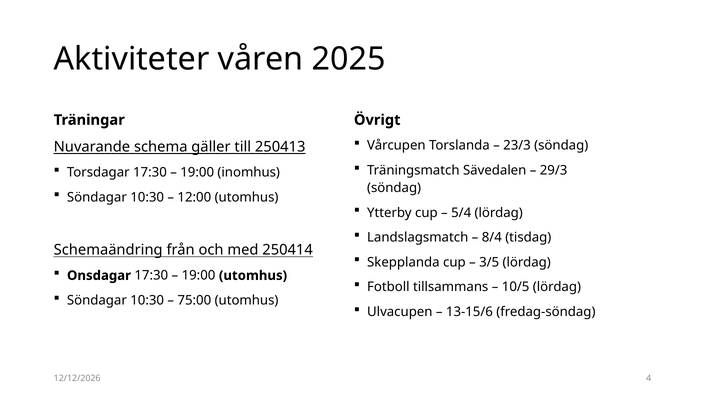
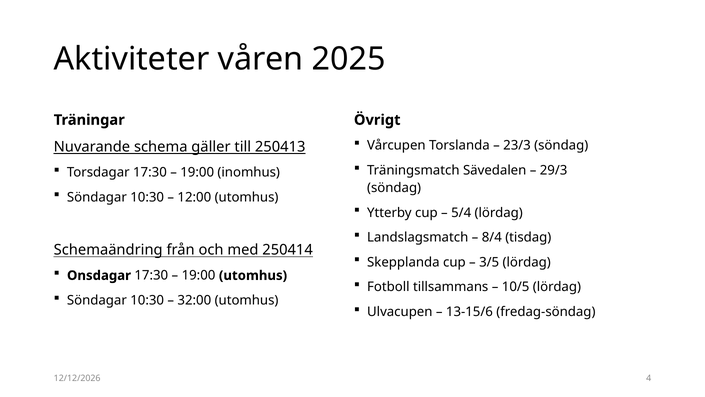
75:00: 75:00 -> 32:00 (194, 300)
